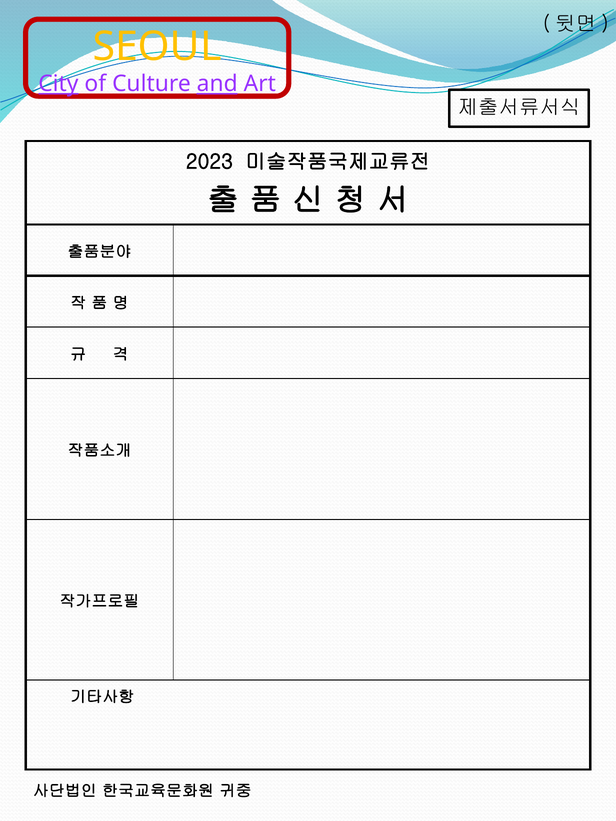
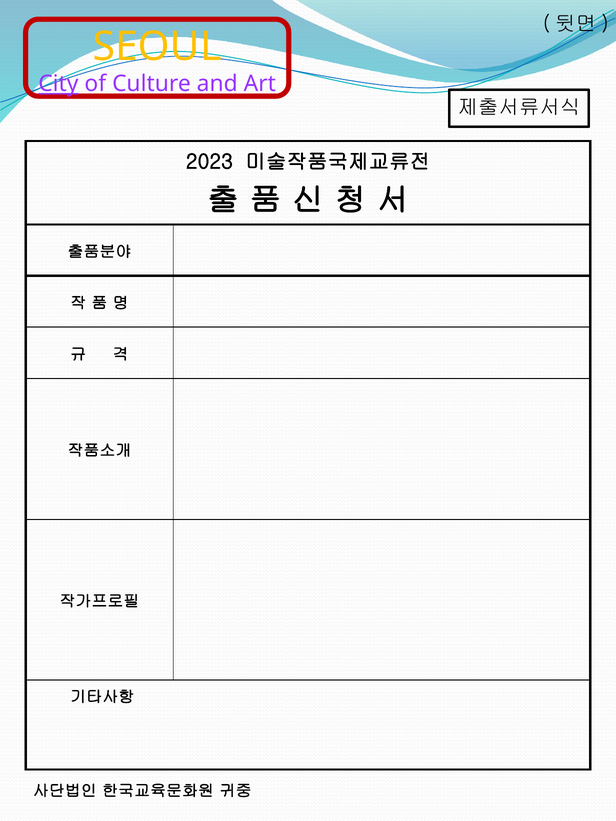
and underline: present -> none (217, 84)
